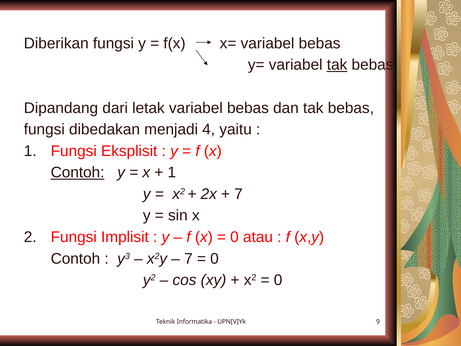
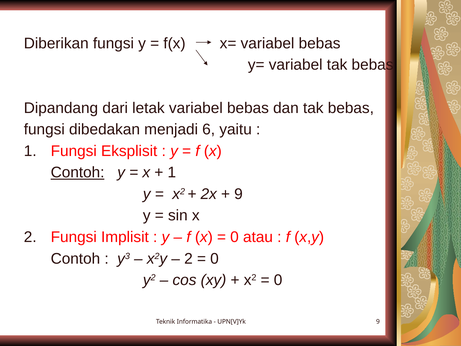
tak underline: present -> none (337, 65)
4: 4 -> 6 (209, 129)
7: 7 -> 9 (239, 194)
7: 7 -> 2 (188, 258)
